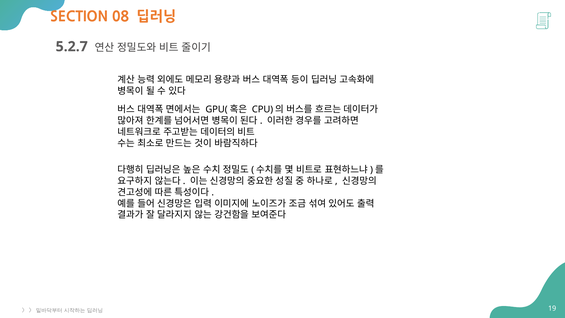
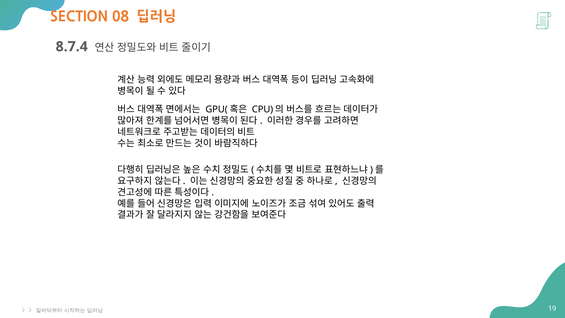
5.2.7: 5.2.7 -> 8.7.4 (72, 47)
